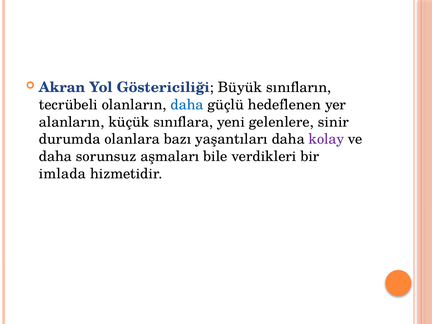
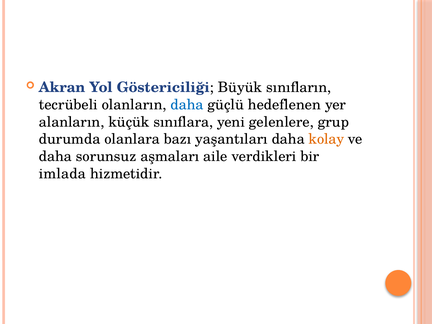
sinir: sinir -> grup (333, 122)
kolay colour: purple -> orange (326, 139)
bile: bile -> aile (215, 156)
